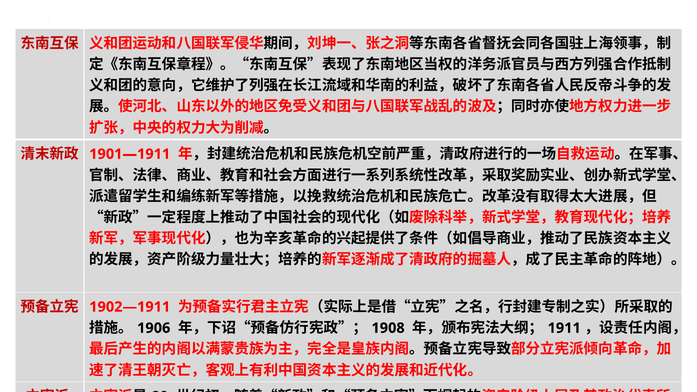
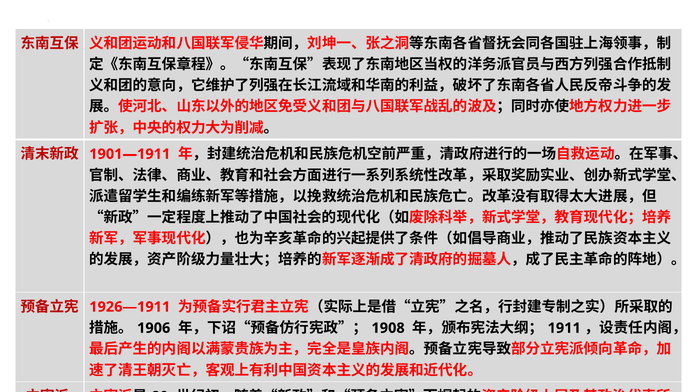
1902—1911: 1902—1911 -> 1926—1911 (130, 307)
